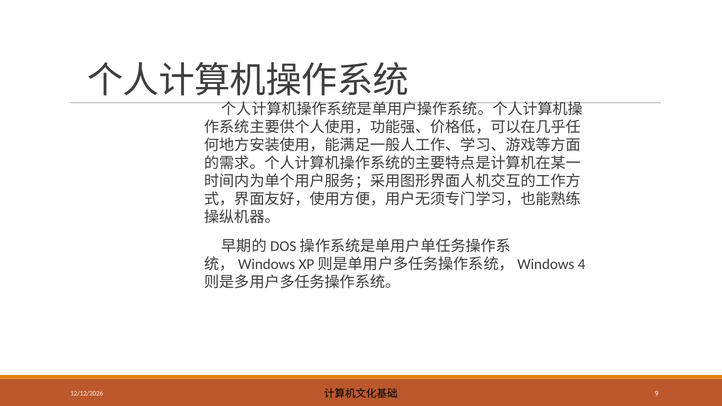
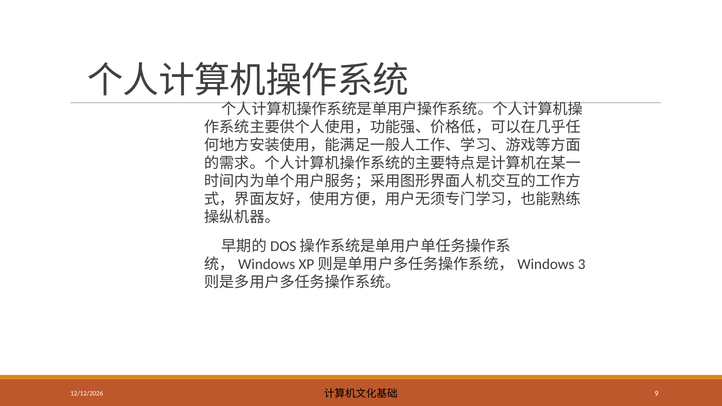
4: 4 -> 3 (582, 264)
